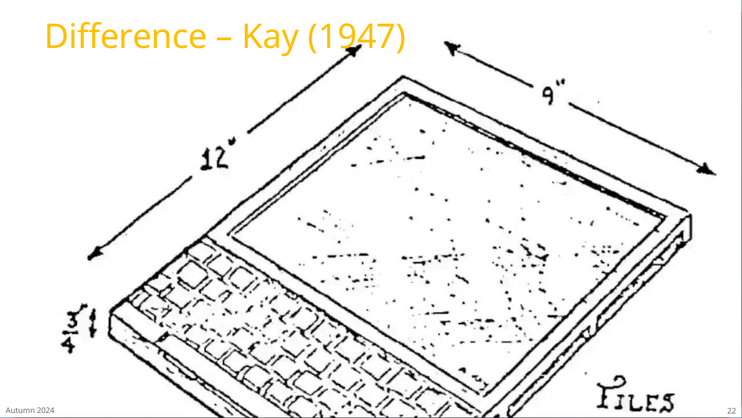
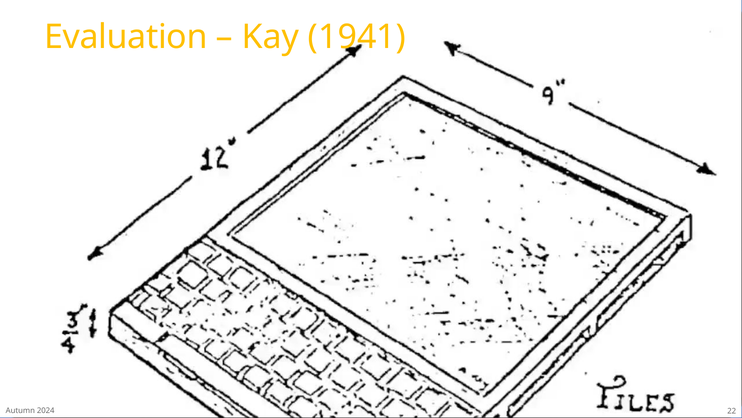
Difference: Difference -> Evaluation (126, 37)
1947: 1947 -> 1941 (357, 37)
